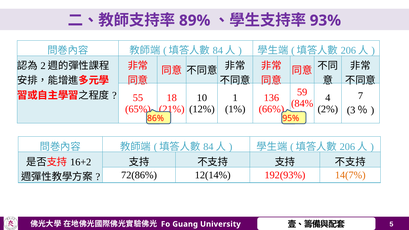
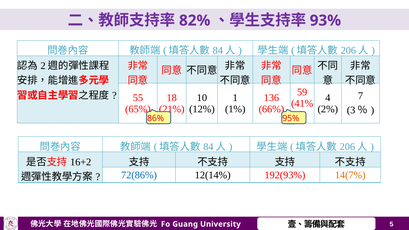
89%: 89% -> 82% (195, 21)
84%: 84% -> 41% (302, 103)
72(86% colour: black -> blue (139, 175)
